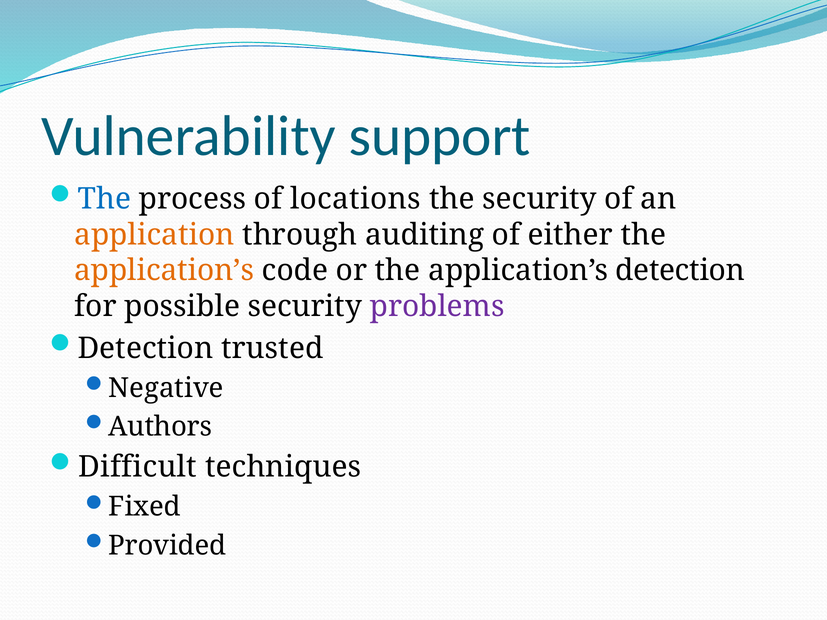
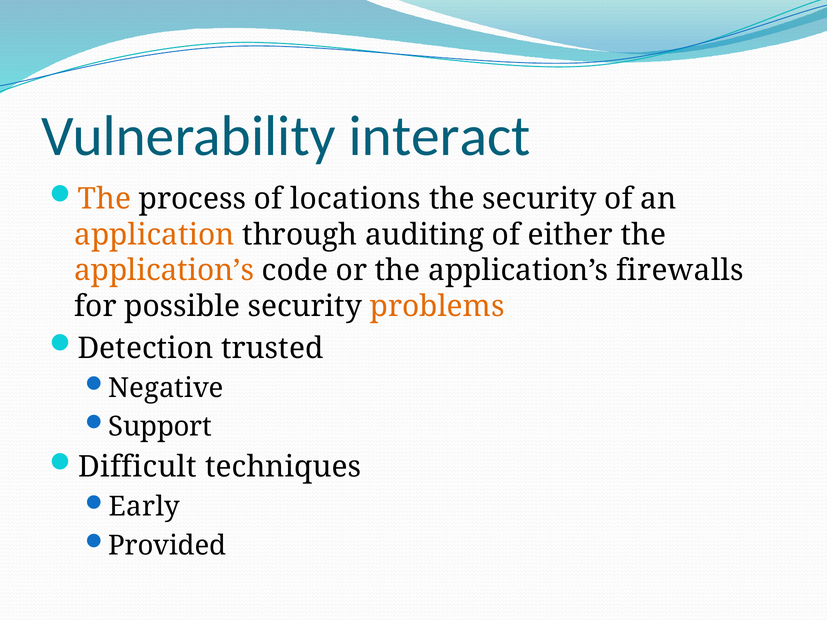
support: support -> interact (440, 137)
The colour: blue -> orange (104, 199)
application’s detection: detection -> firewalls (680, 271)
problems colour: purple -> orange (437, 307)
Authors: Authors -> Support (160, 427)
Fixed: Fixed -> Early (144, 507)
